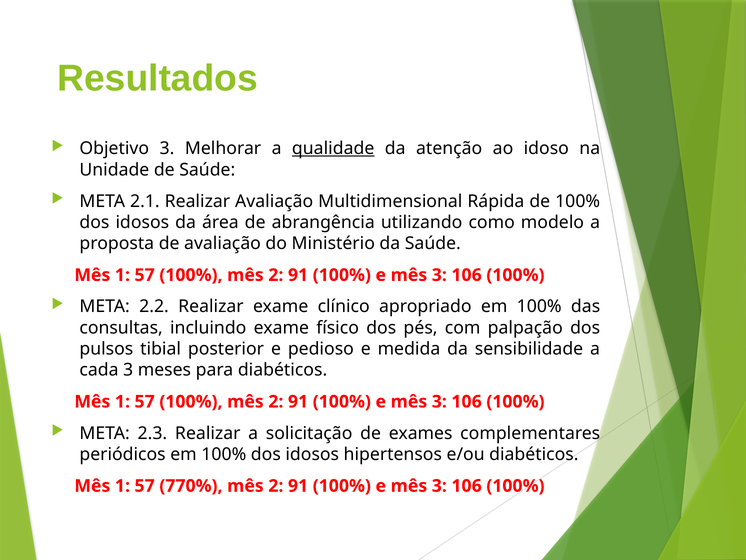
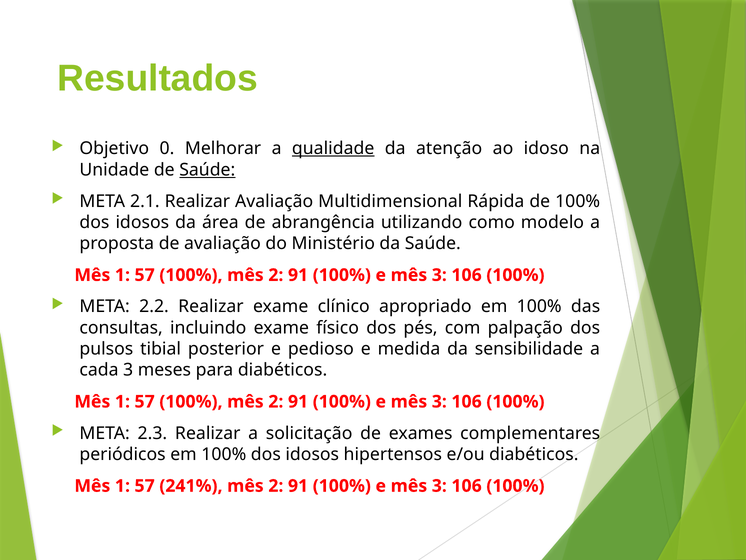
Objetivo 3: 3 -> 0 (167, 148)
Saúde underline: none -> present (207, 170)
770%: 770% -> 241% (191, 486)
